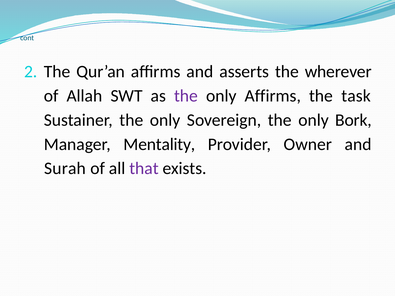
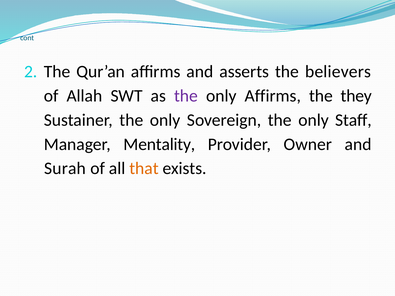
wherever: wherever -> believers (338, 72)
task: task -> they (356, 96)
Bork: Bork -> Staff (353, 120)
that colour: purple -> orange (144, 169)
